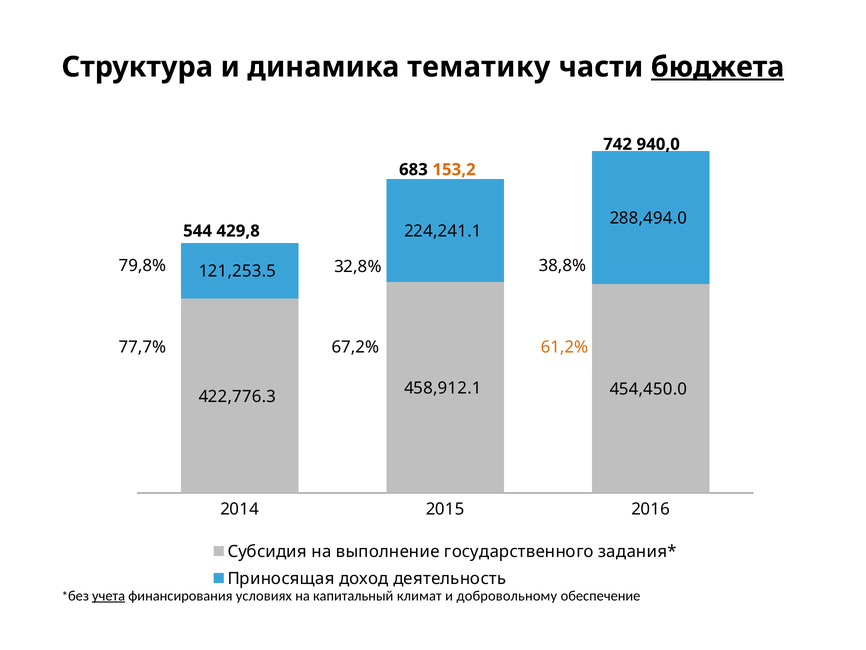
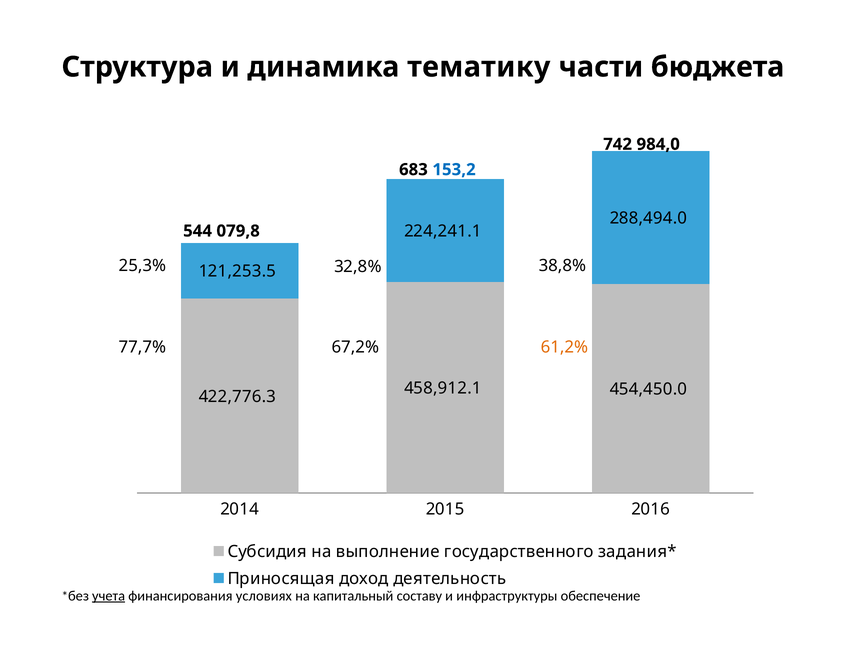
бюджета underline: present -> none (718, 67)
940,0: 940,0 -> 984,0 (658, 144)
153,2 colour: orange -> blue (454, 169)
429,8: 429,8 -> 079,8 (238, 231)
79,8%: 79,8% -> 25,3% (142, 265)
климат: климат -> составу (419, 595)
добровольному: добровольному -> инфраструктуры (507, 595)
